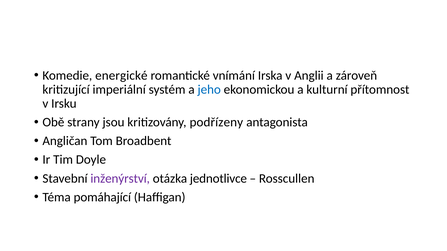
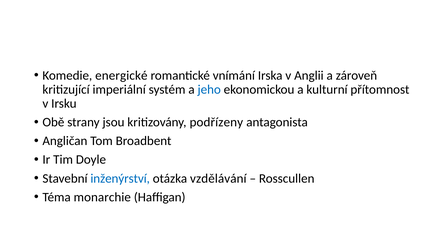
inženýrství colour: purple -> blue (120, 179)
jednotlivce: jednotlivce -> vzdělávání (218, 179)
pomáhající: pomáhající -> monarchie (102, 197)
